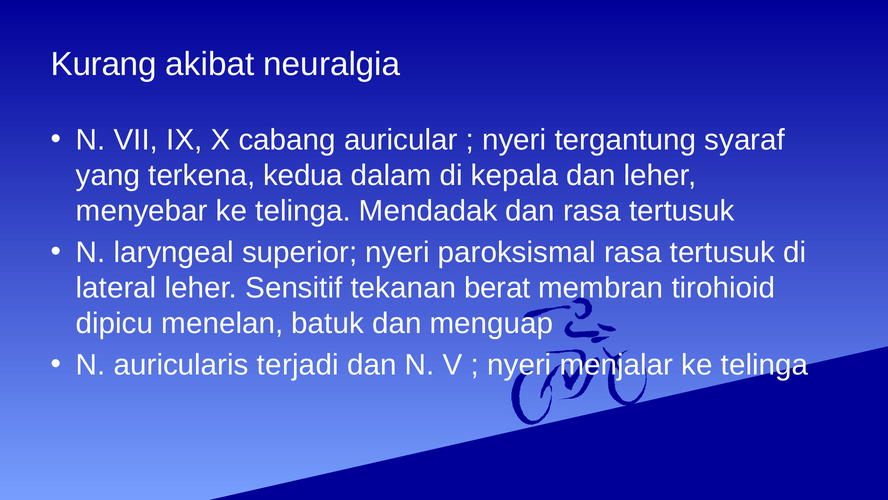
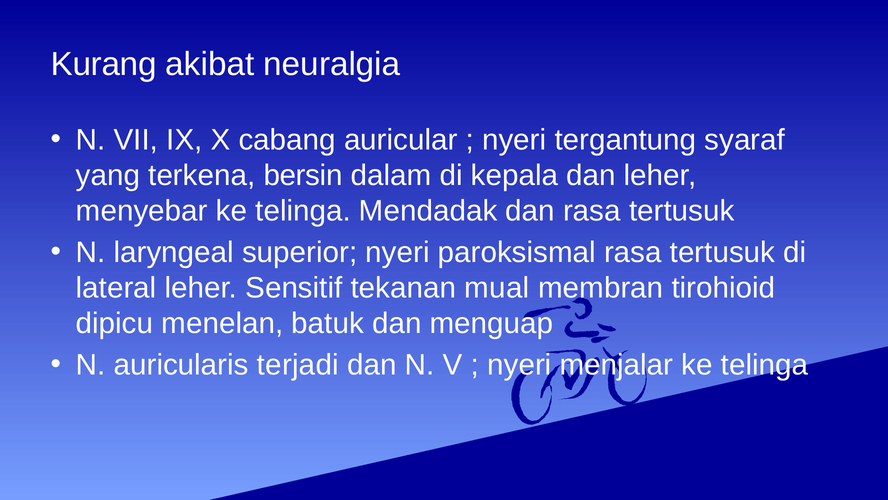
kedua: kedua -> bersin (303, 175)
berat: berat -> mual (497, 288)
